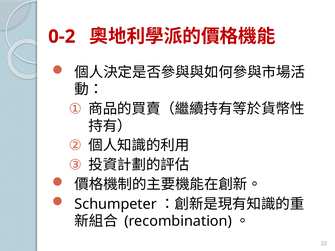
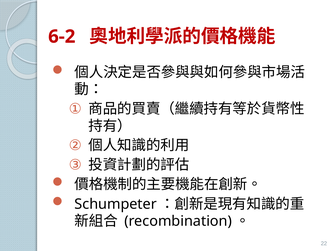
0-2: 0-2 -> 6-2 (62, 37)
